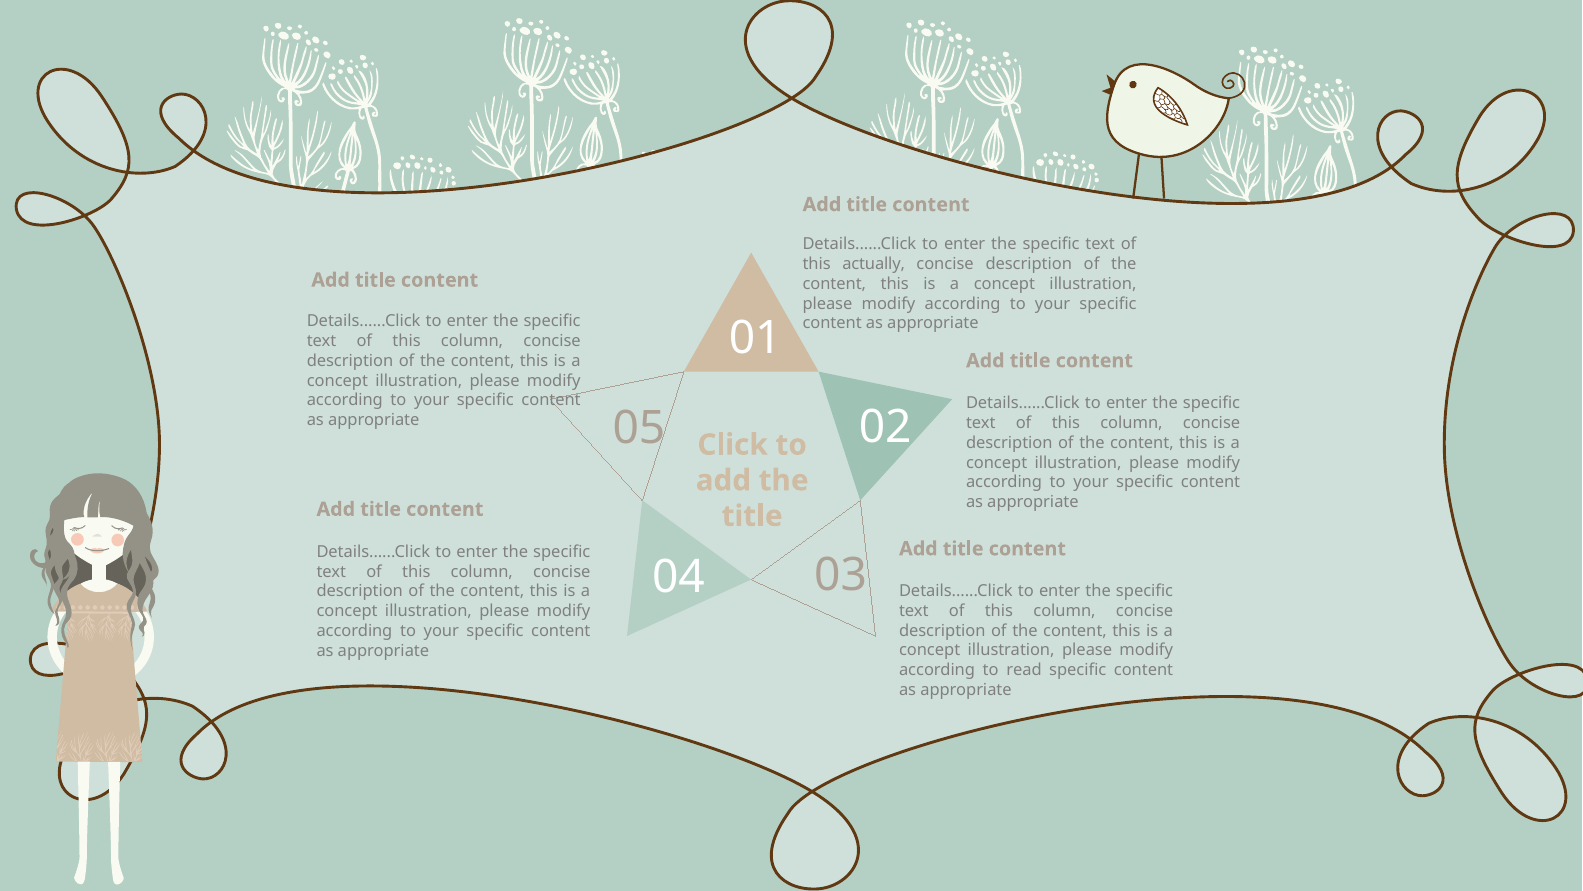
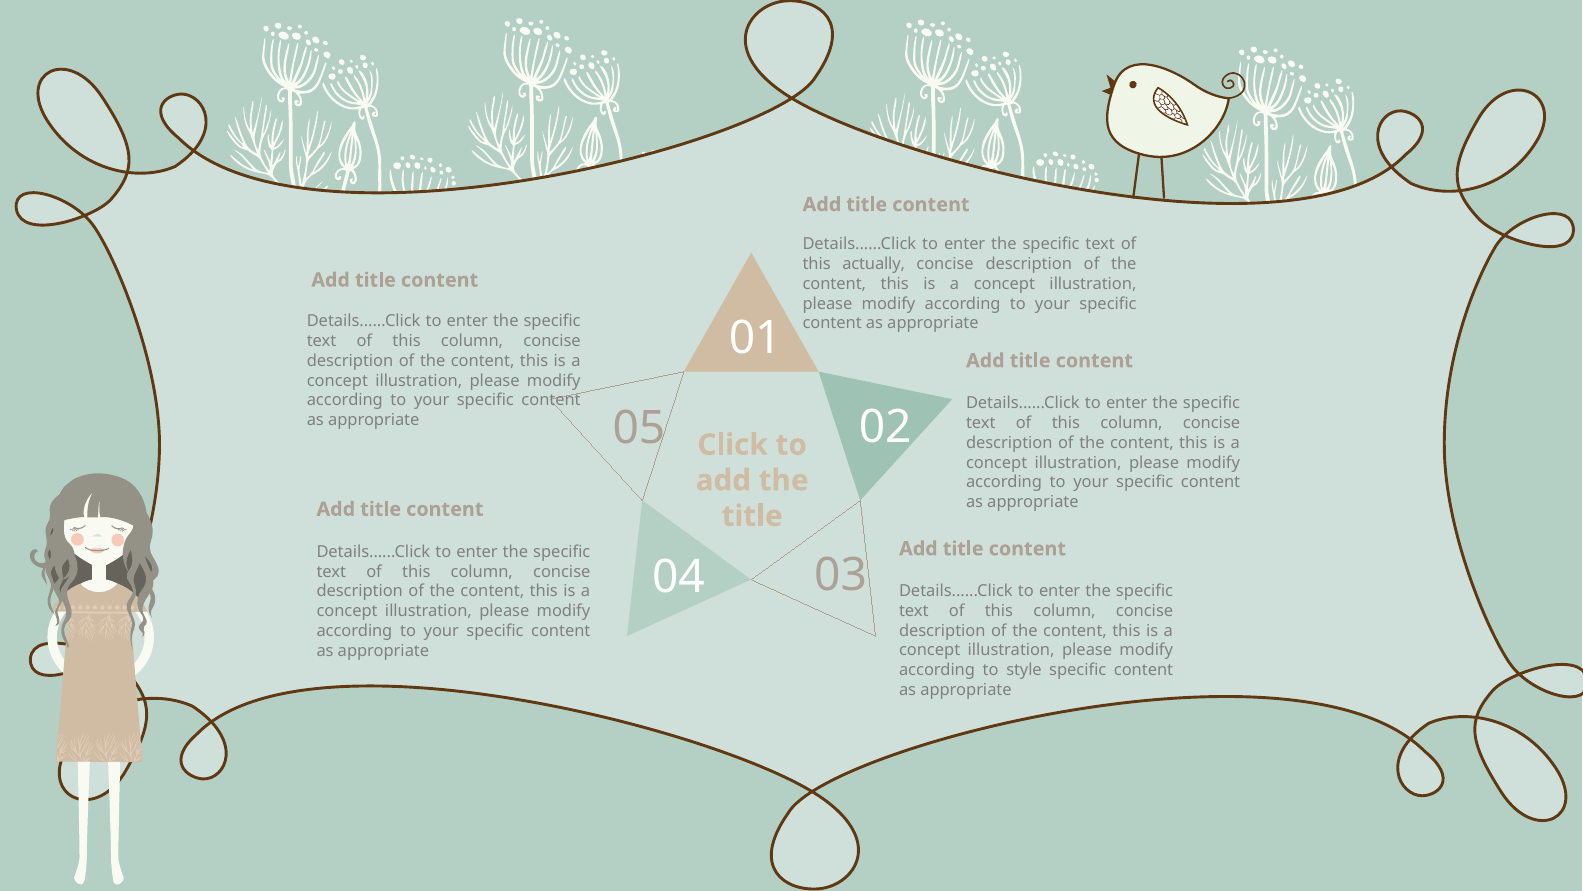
read: read -> style (1024, 670)
